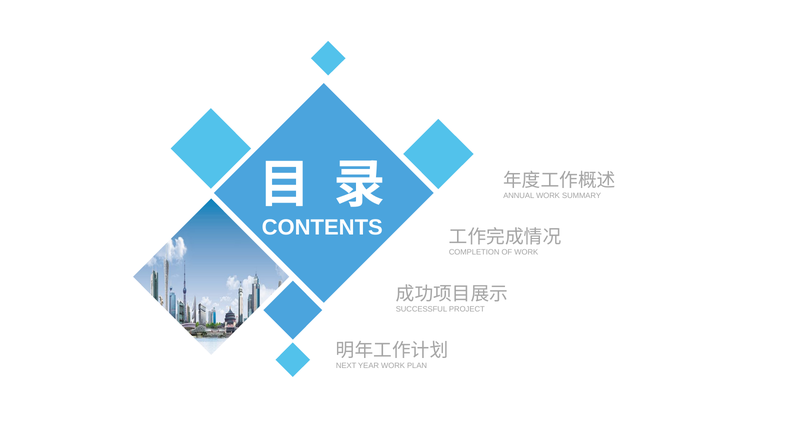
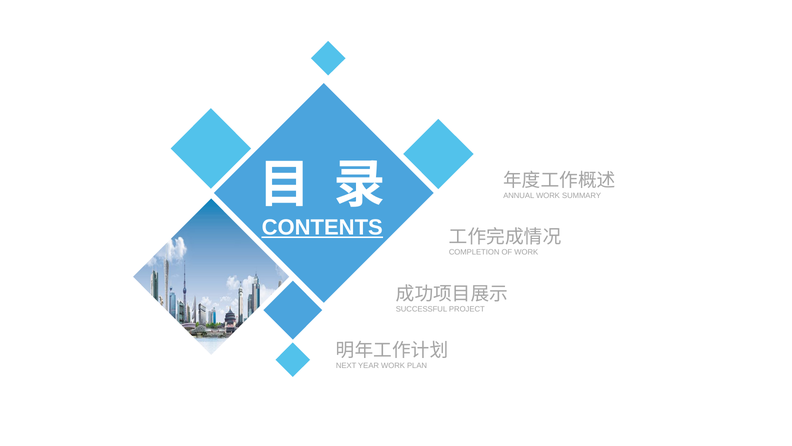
CONTENTS underline: none -> present (322, 227)
